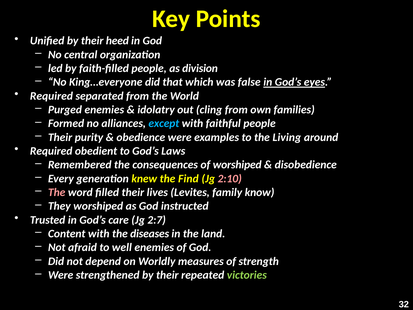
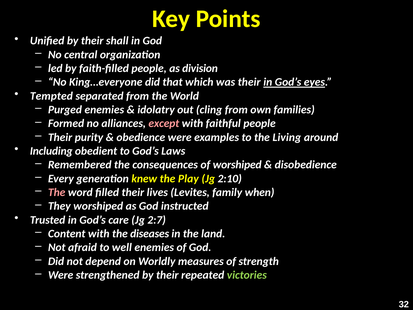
heed: heed -> shall (117, 41)
was false: false -> their (249, 82)
Required: Required -> Tempted (51, 96)
except colour: light blue -> pink (164, 123)
Required: Required -> Including (51, 151)
Find: Find -> Play (188, 178)
2:10 colour: pink -> white (230, 178)
know: know -> when (260, 192)
